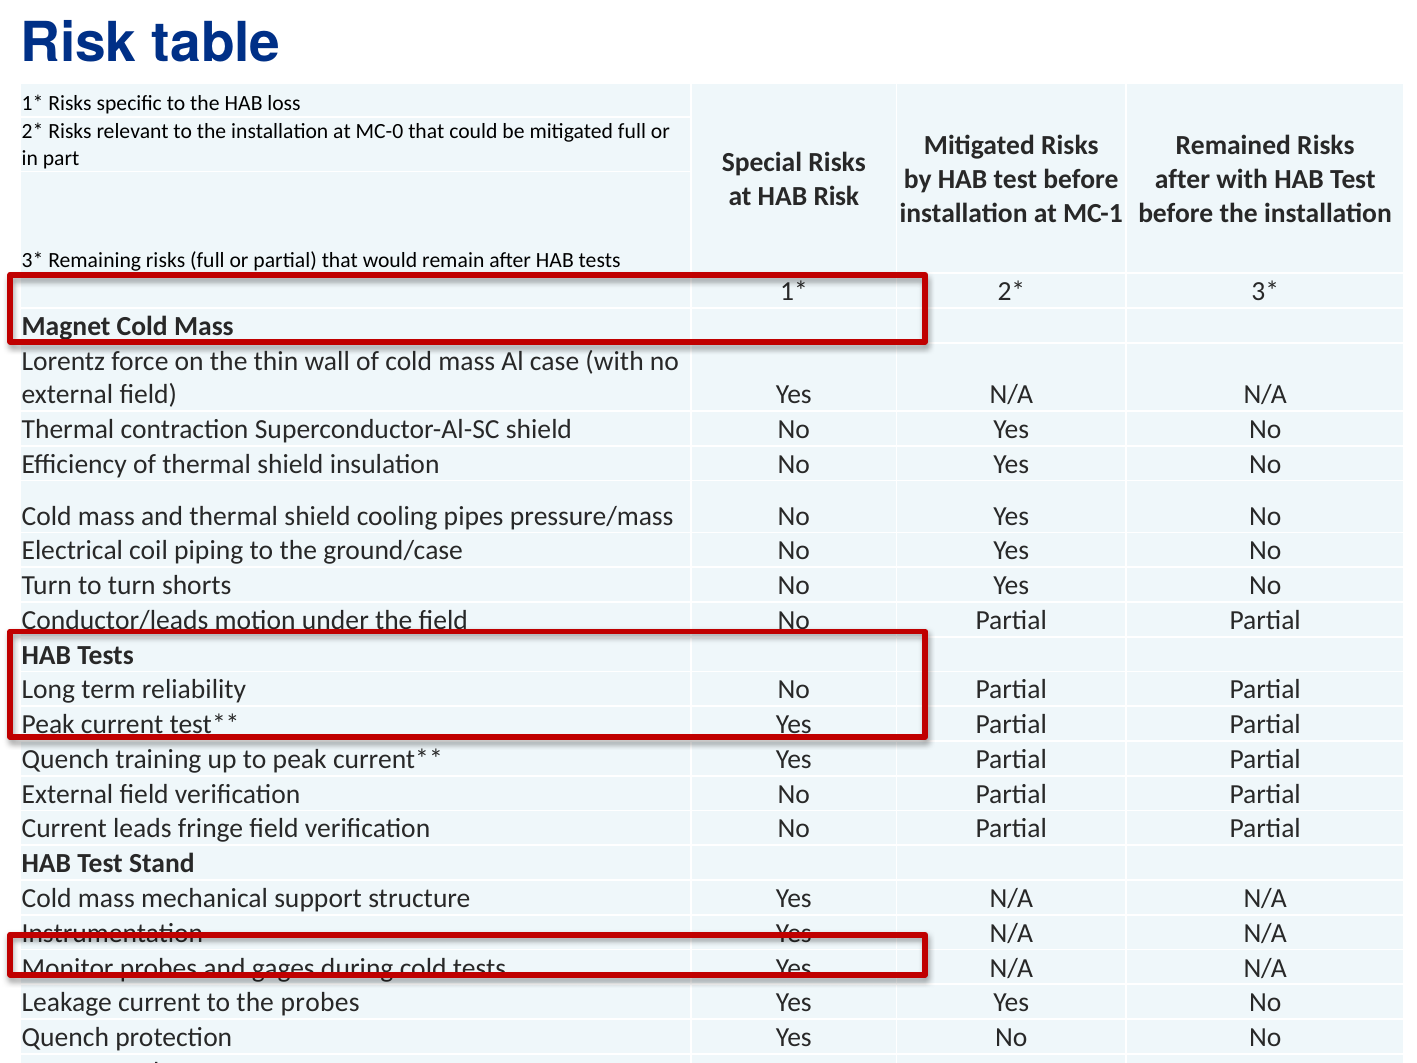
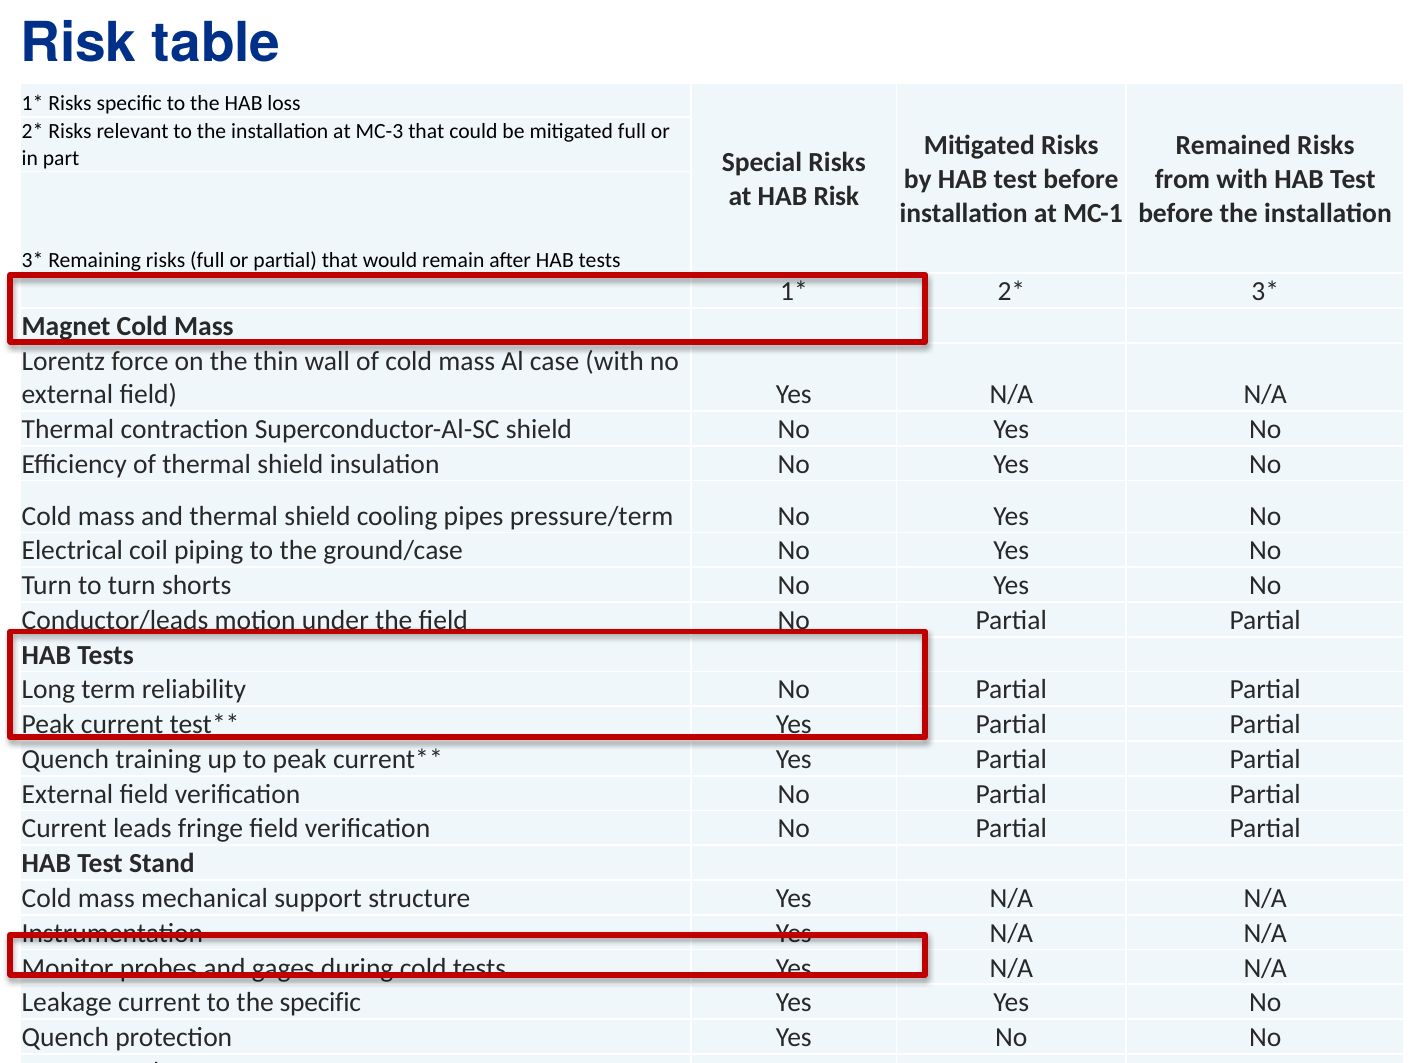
MC-0: MC-0 -> MC-3 (379, 132)
after: after -> from (1182, 179)
pressure/mass: pressure/mass -> pressure/term (592, 516)
the probes: probes -> specific (320, 1002)
